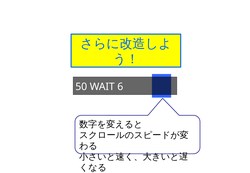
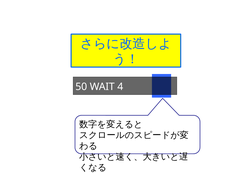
6: 6 -> 4 (120, 87)
